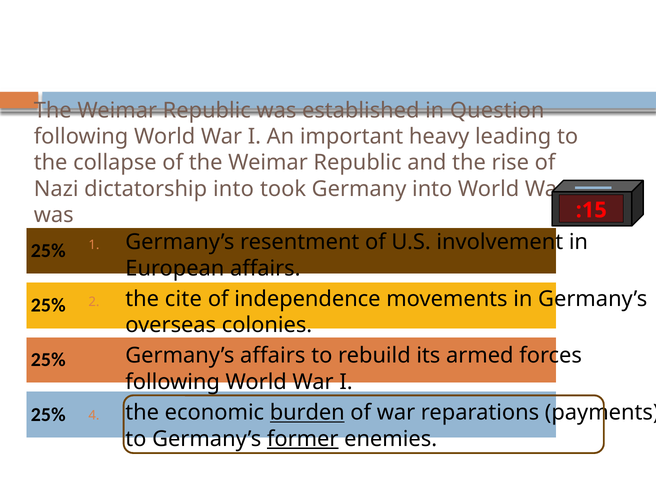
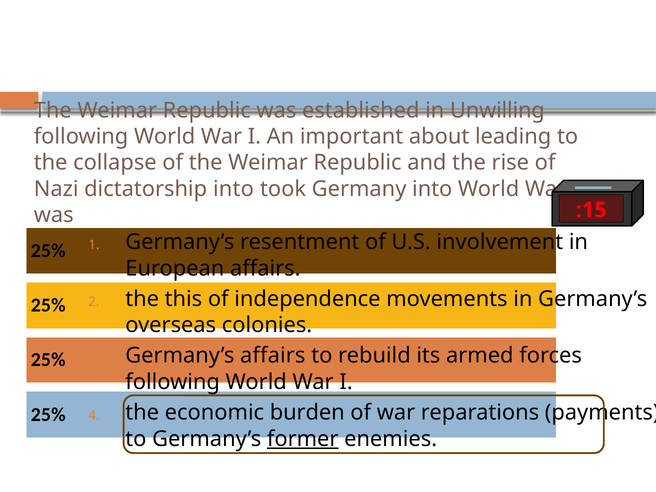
Question: Question -> Unwilling (497, 110)
heavy: heavy -> about (439, 137)
cite: cite -> this (183, 299)
burden underline: present -> none (307, 413)
